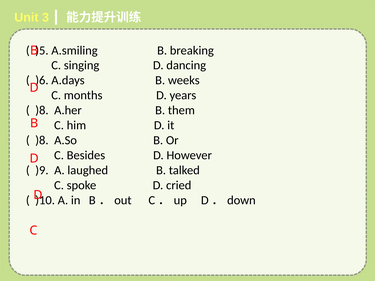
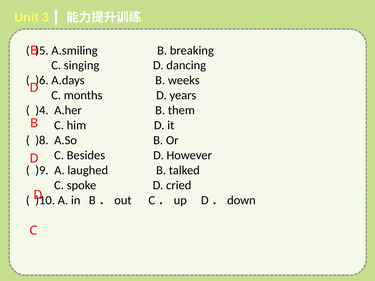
)8: )8 -> )4 (42, 110)
